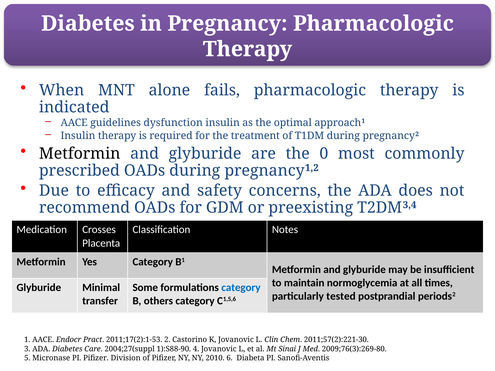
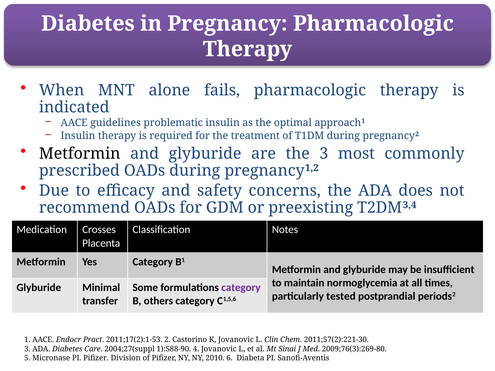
dysfunction: dysfunction -> problematic (173, 123)
the 0: 0 -> 3 (324, 154)
category colour: blue -> purple (241, 288)
